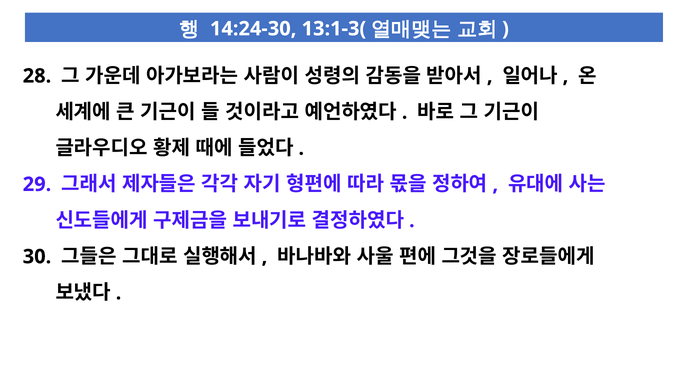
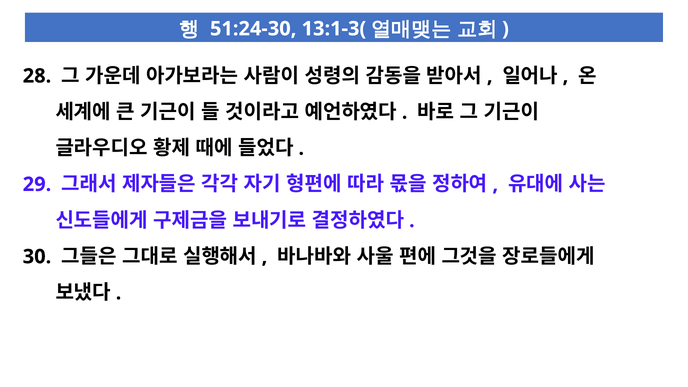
14:24-30: 14:24-30 -> 51:24-30 (253, 29)
